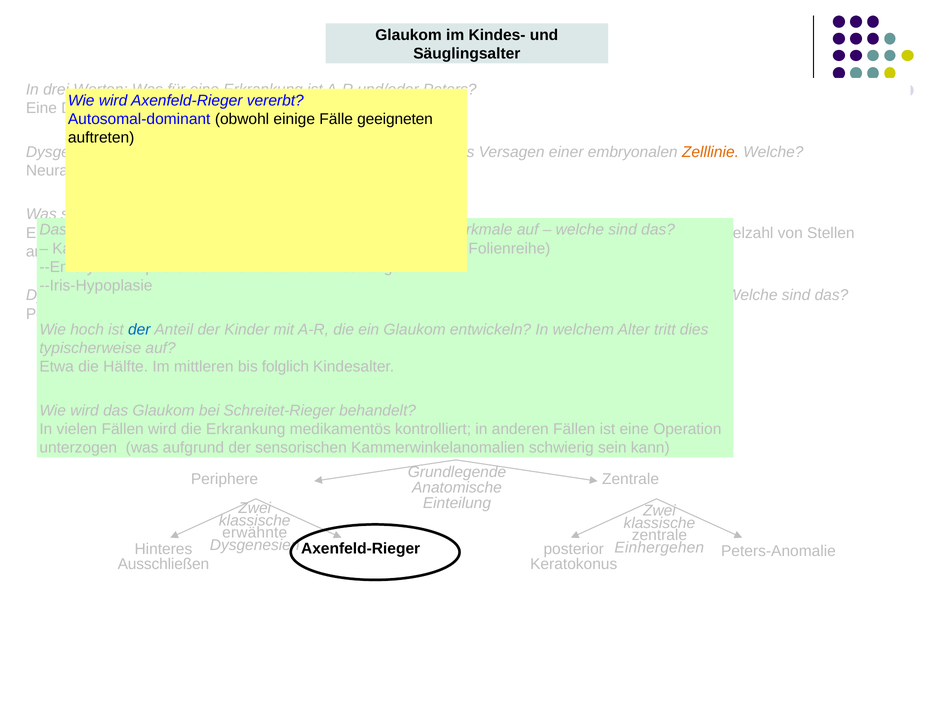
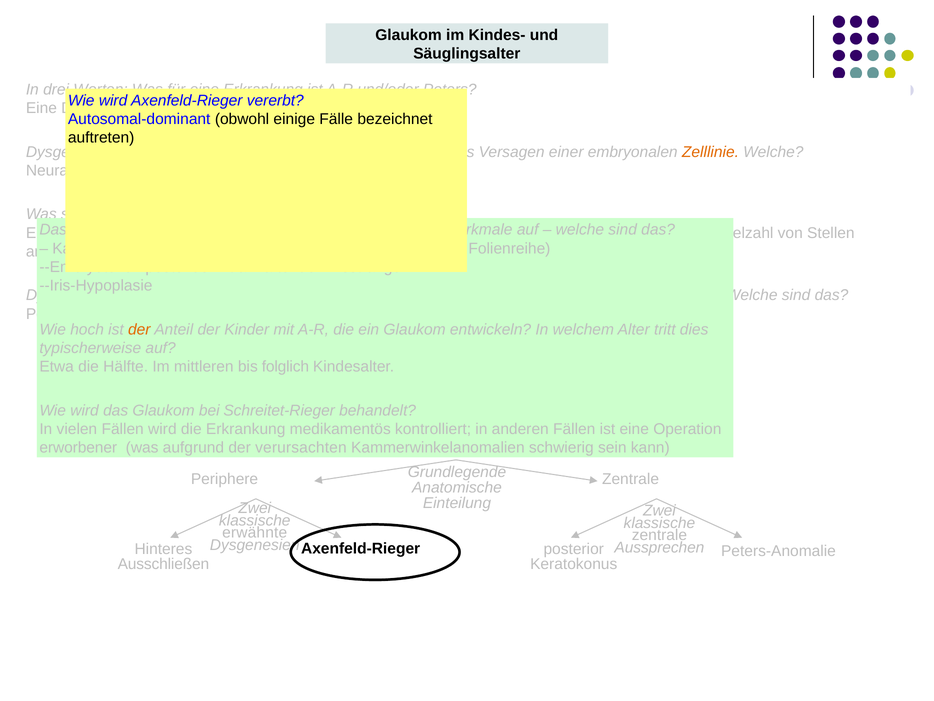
geeigneten: geeigneten -> bezeichnet (395, 119)
der colour: blue -> orange (139, 329)
unterzogen: unterzogen -> erworbener (78, 448)
sensorischen: sensorischen -> verursachten (301, 448)
Einhergehen: Einhergehen -> Aussprechen (659, 547)
